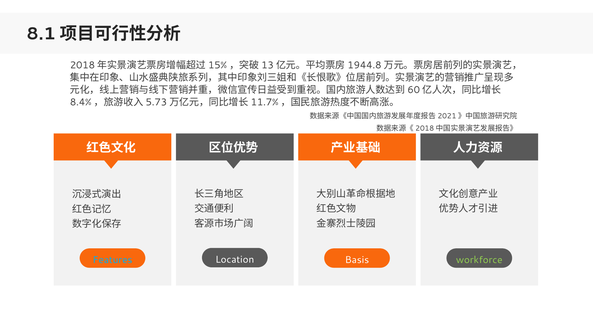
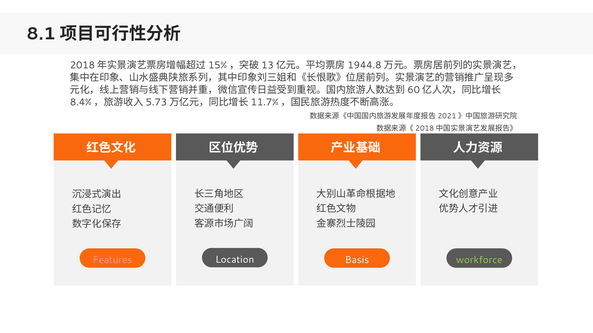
Features colour: light blue -> pink (112, 260)
